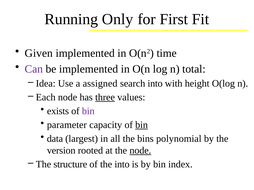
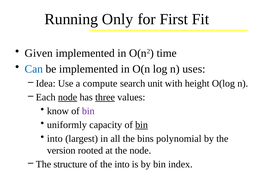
Can colour: purple -> blue (34, 69)
total: total -> uses (194, 69)
assigned: assigned -> compute (100, 84)
search into: into -> unit (155, 84)
node underline: none -> present (68, 97)
exists: exists -> know (58, 111)
parameter: parameter -> uniformly (67, 125)
data: data -> into (55, 139)
node underline: present -> none (140, 151)
